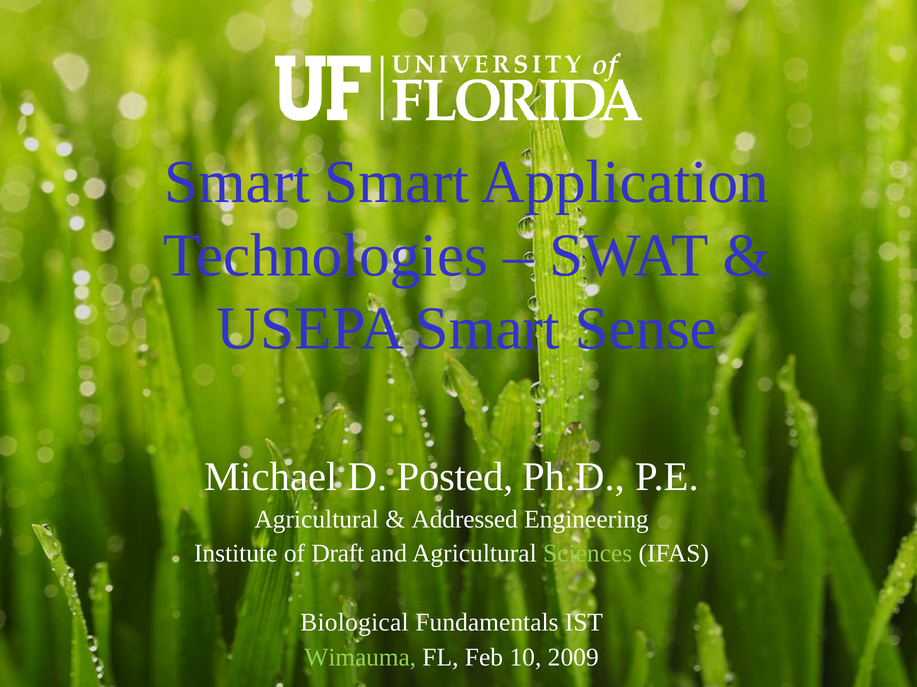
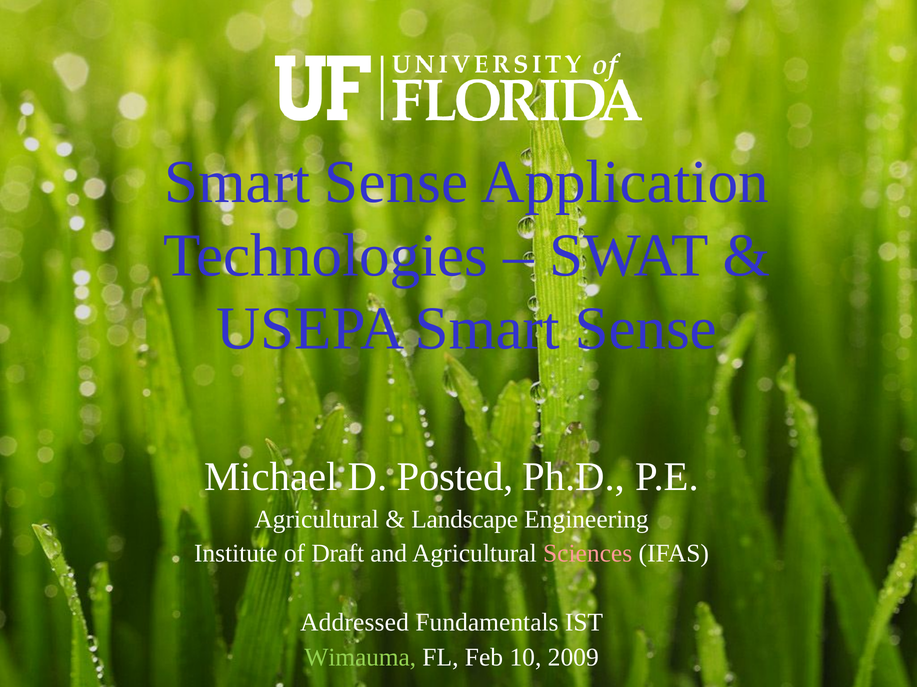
Smart: Smart -> Sense (396, 182)
Addressed: Addressed -> Landscape (465, 520)
Sciences colour: light green -> pink (588, 554)
Biological: Biological -> Addressed (355, 623)
